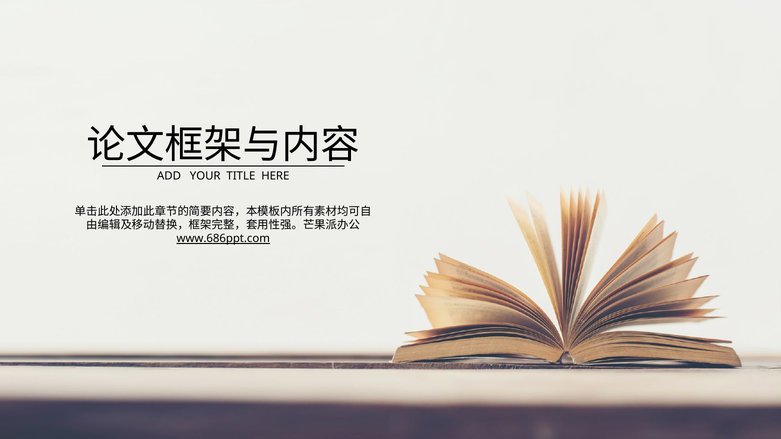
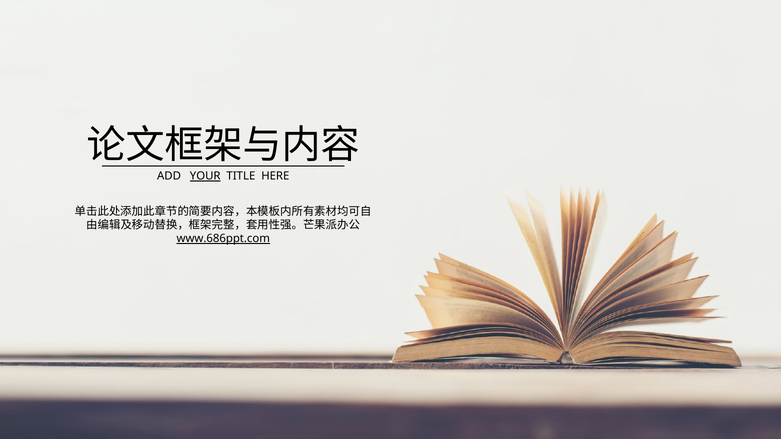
YOUR underline: none -> present (205, 176)
